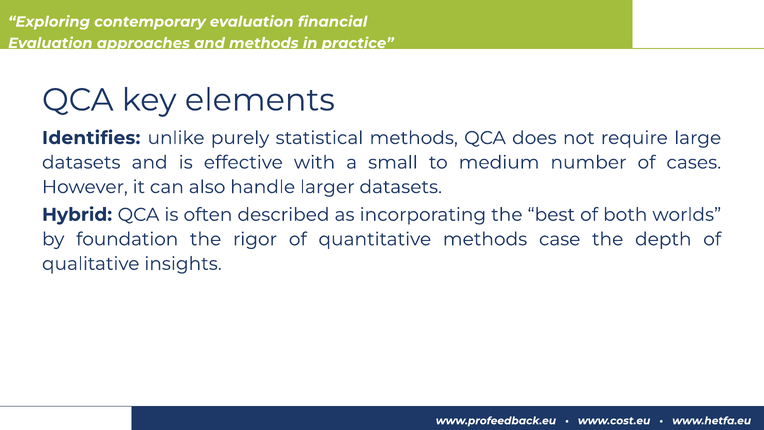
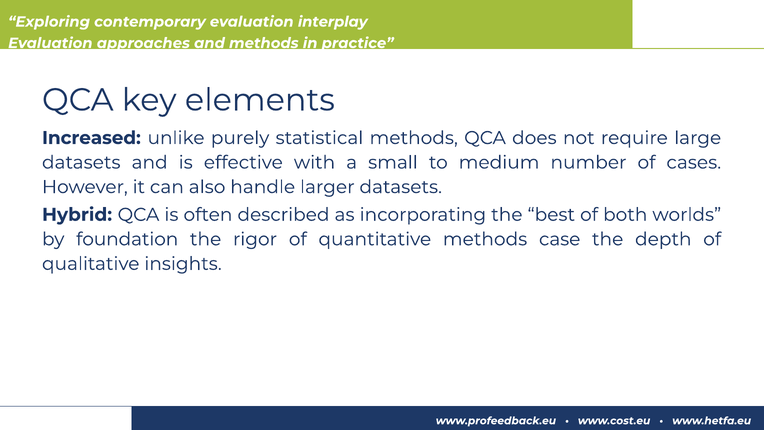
financial: financial -> interplay (333, 22)
Identifies: Identifies -> Increased (91, 138)
